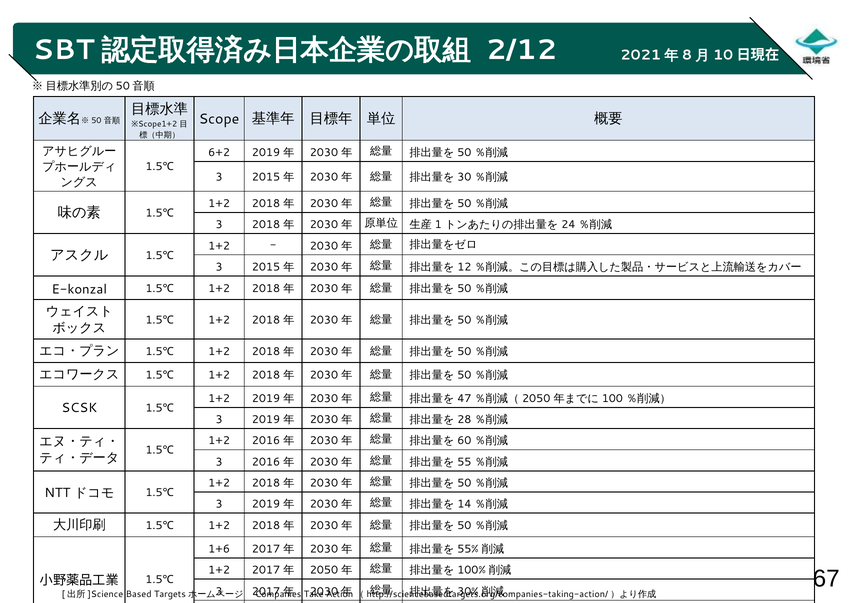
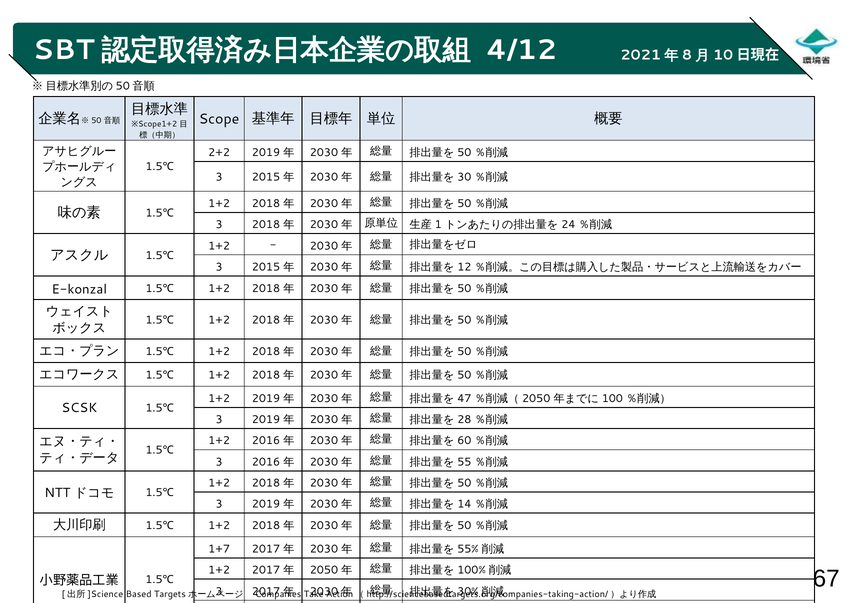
2/12: 2/12 -> 4/12 (522, 50)
6+2: 6+2 -> 2+2 (219, 152)
1+6: 1+6 -> 1+7 (219, 548)
